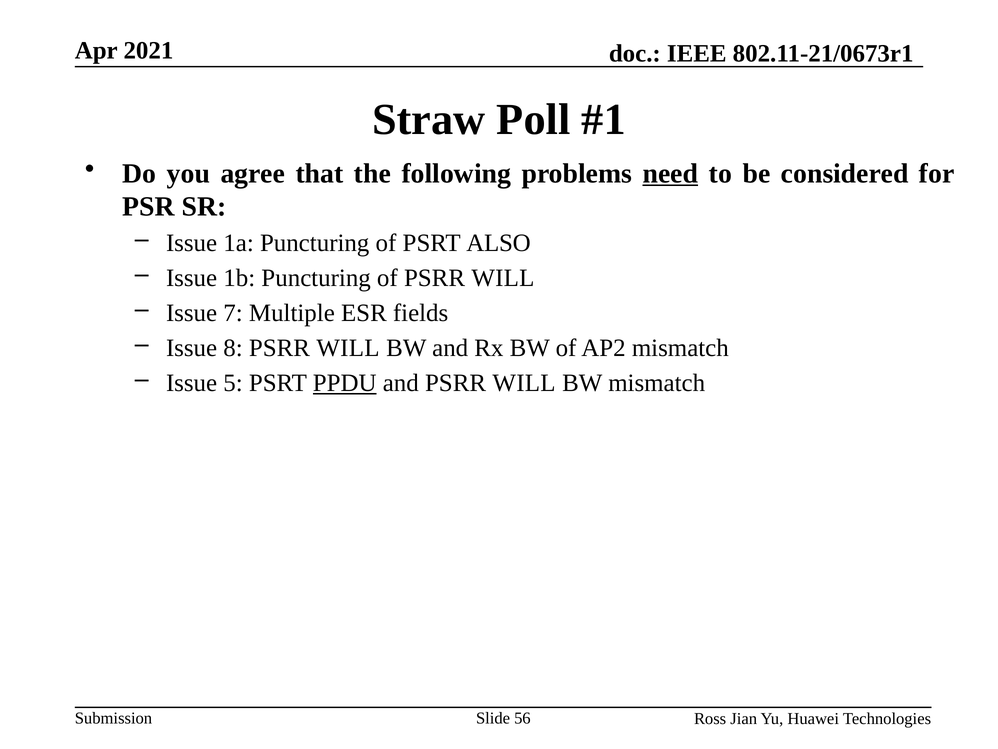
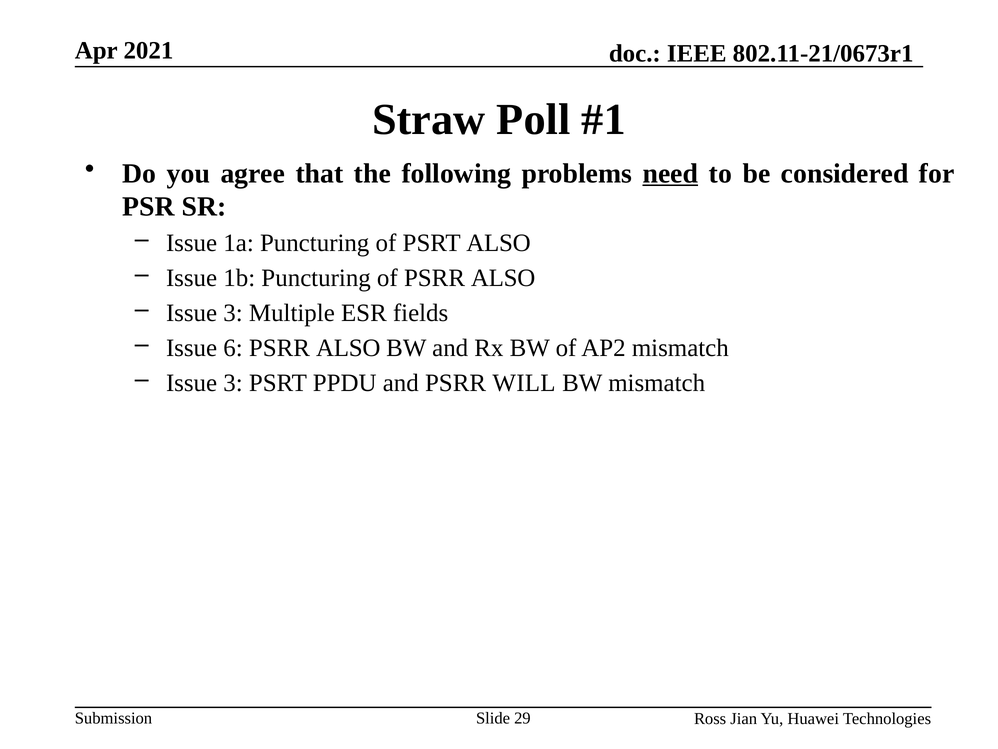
of PSRR WILL: WILL -> ALSO (503, 278)
7: 7 -> 3 (233, 313)
8: 8 -> 6 (233, 348)
WILL: WILL -> ALSO (348, 348)
5: 5 -> 3 (233, 383)
PPDU underline: present -> none (345, 383)
56: 56 -> 29 (522, 718)
